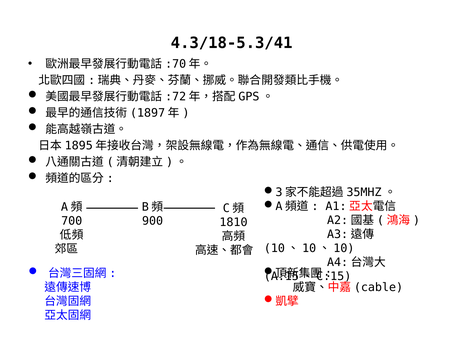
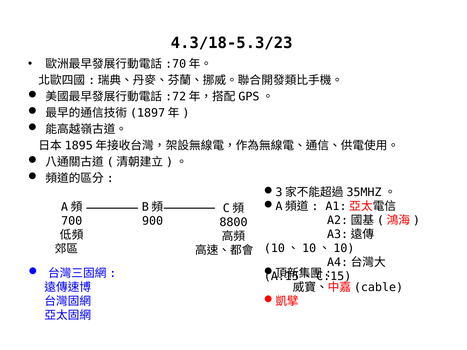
4.3/18-5.3/41: 4.3/18-5.3/41 -> 4.3/18-5.3/23 (232, 43)
1810: 1810 -> 8800 (234, 223)
